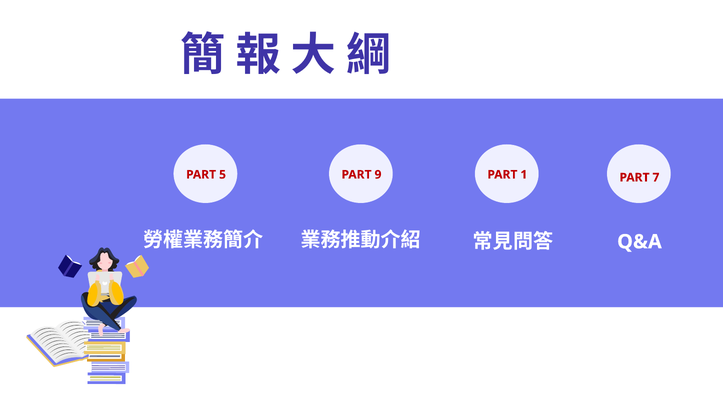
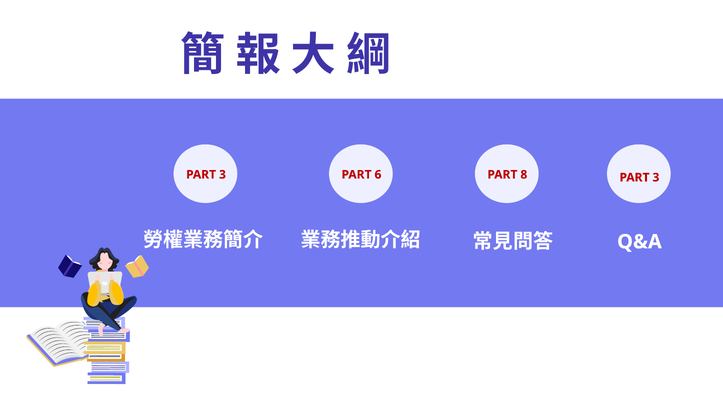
5: 5 -> 3 (223, 175)
9: 9 -> 6 (378, 175)
1: 1 -> 8 (524, 175)
7: 7 -> 3 (656, 178)
